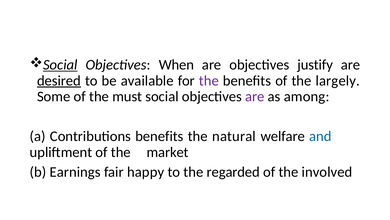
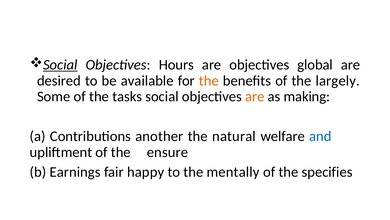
When: When -> Hours (176, 65)
justify: justify -> global (315, 65)
desired underline: present -> none (59, 80)
the colour: purple -> orange (209, 80)
must: must -> tasks (127, 96)
are colour: purple -> orange (255, 96)
among: among -> making (307, 96)
Contributions benefits: benefits -> another (159, 136)
market: market -> ensure (167, 152)
regarded: regarded -> mentally (233, 172)
involved: involved -> specifies (327, 172)
